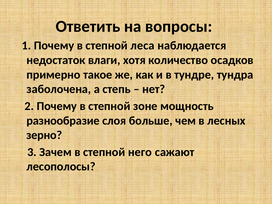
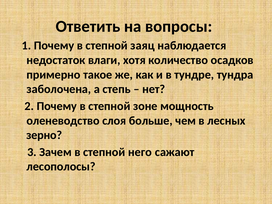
леса: леса -> заяц (143, 46)
разнообразие: разнообразие -> оленеводство (63, 121)
